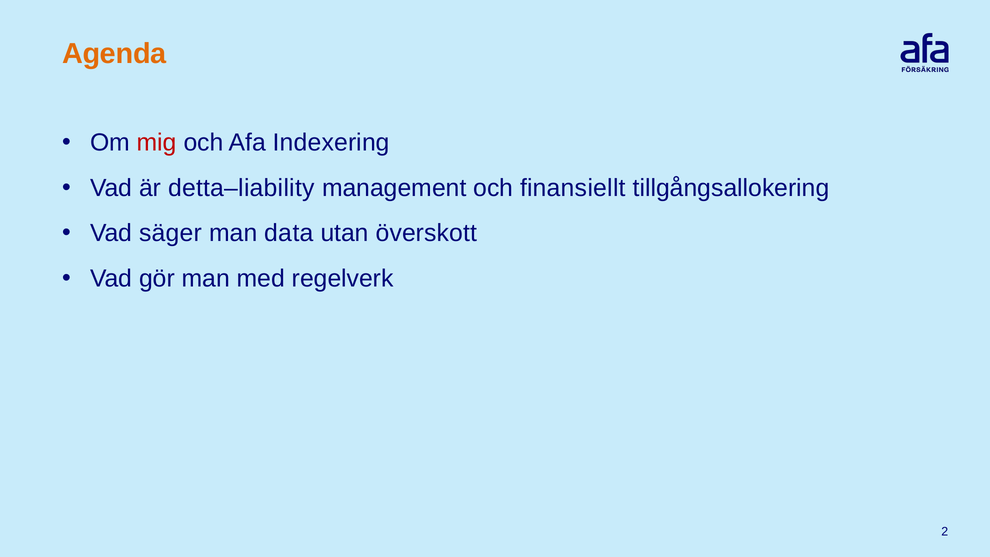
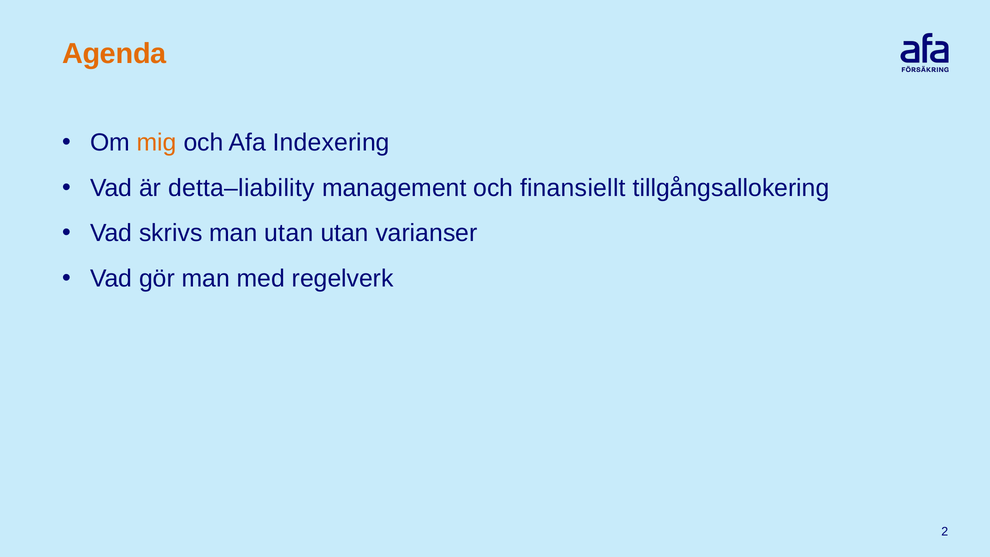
mig colour: red -> orange (157, 143)
säger: säger -> skrivs (171, 233)
man data: data -> utan (289, 233)
överskott: överskott -> varianser (427, 233)
